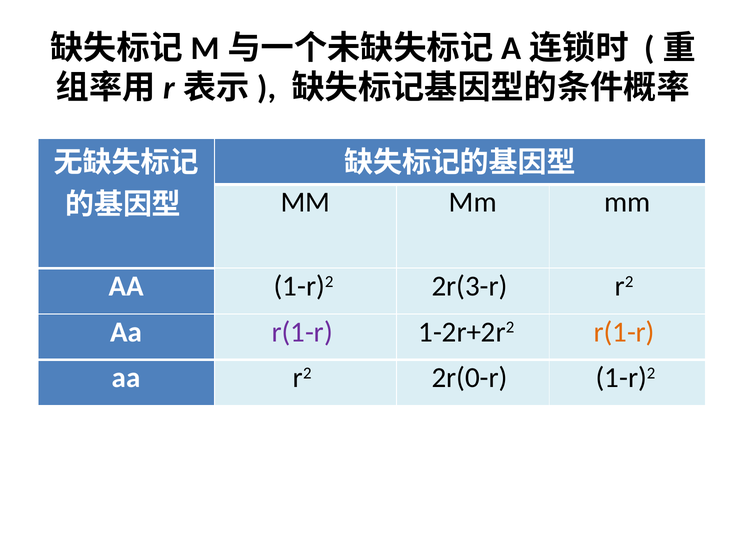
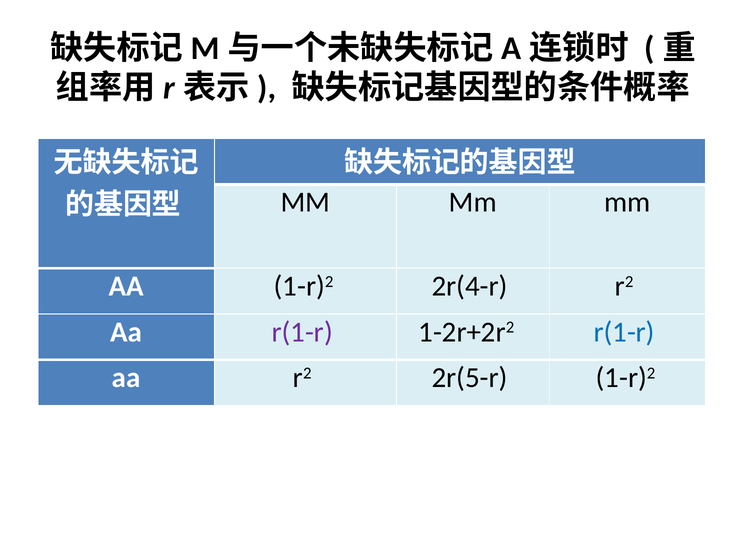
2r(3-r: 2r(3-r -> 2r(4-r (470, 286)
r(1-r colour: orange -> blue (624, 332)
2r(0-r: 2r(0-r -> 2r(5-r (470, 378)
